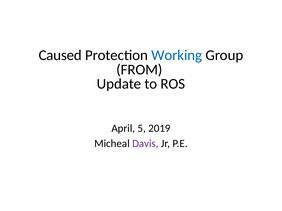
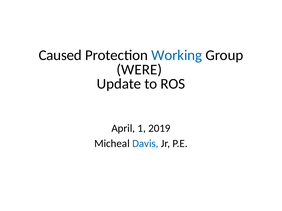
FROM: FROM -> WERE (139, 70)
5: 5 -> 1 (142, 129)
Davis colour: purple -> blue (145, 144)
